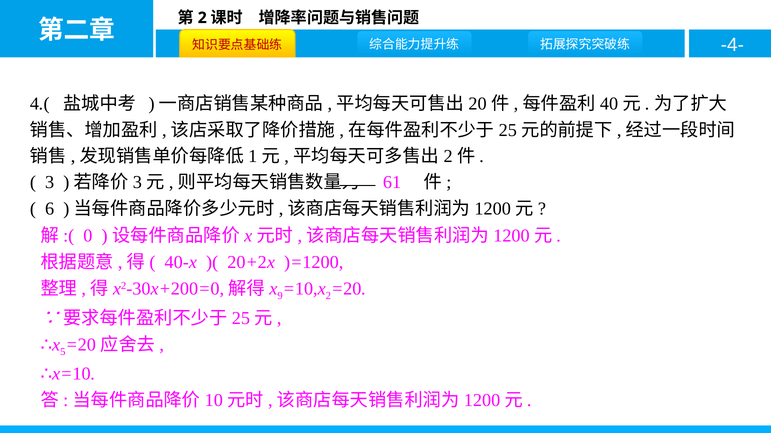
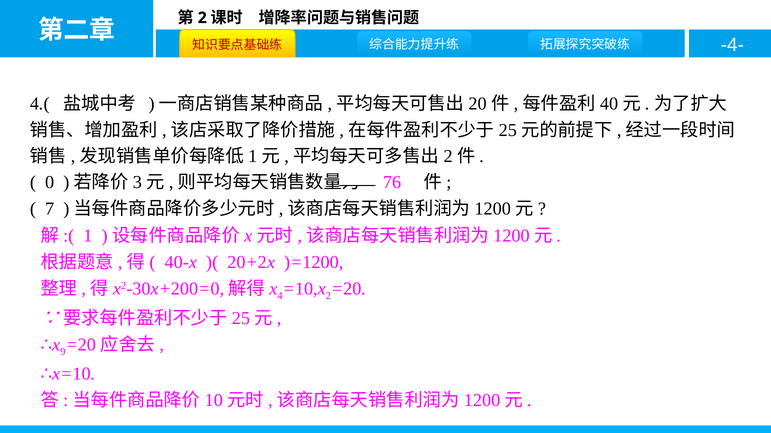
3: 3 -> 0 (50, 183)
61: 61 -> 76 (392, 183)
6: 6 -> 7 (50, 209)
0: 0 -> 1 (88, 236)
9: 9 -> 4 (280, 296)
5: 5 -> 9 (63, 352)
